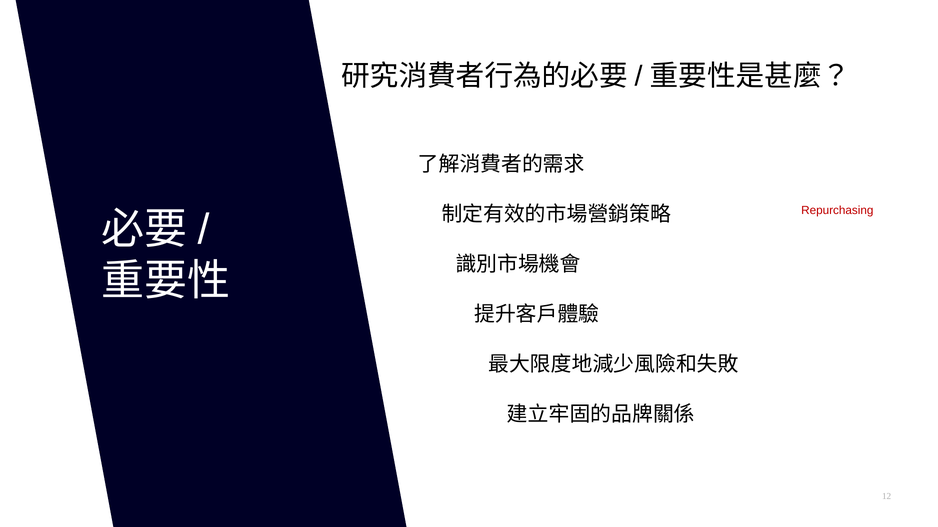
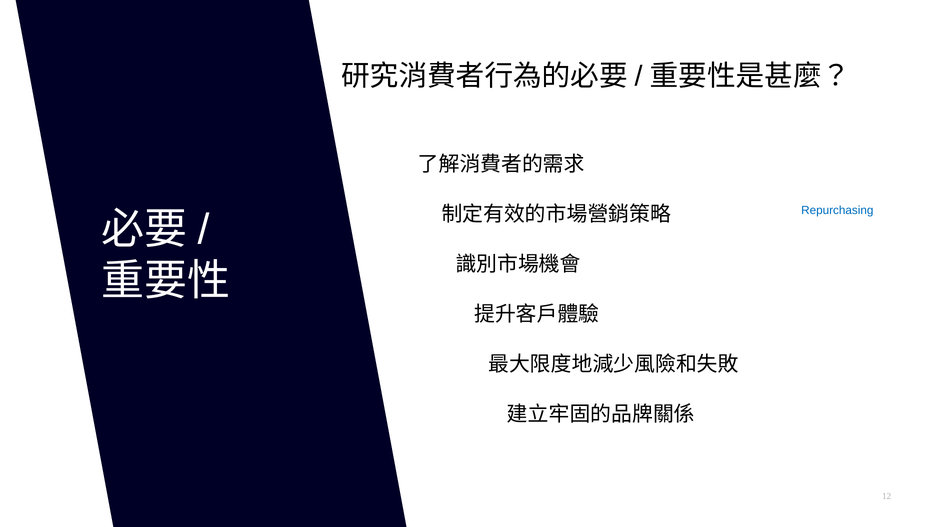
Repurchasing colour: red -> blue (837, 210)
